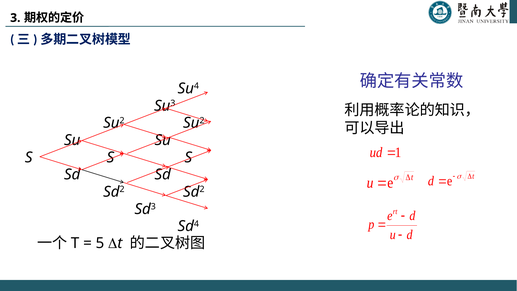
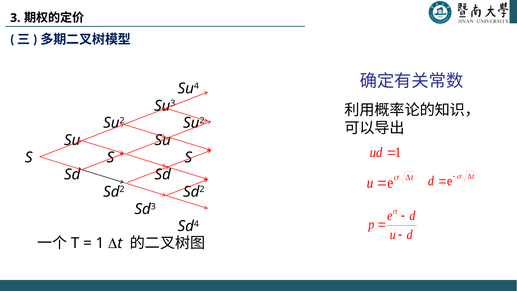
5: 5 -> 1 (100, 243)
